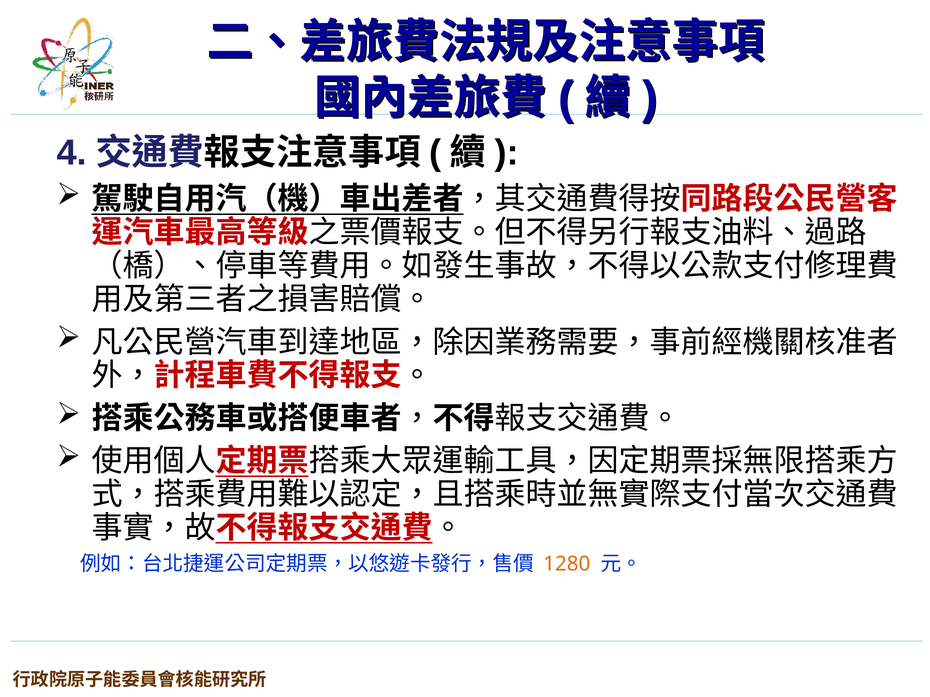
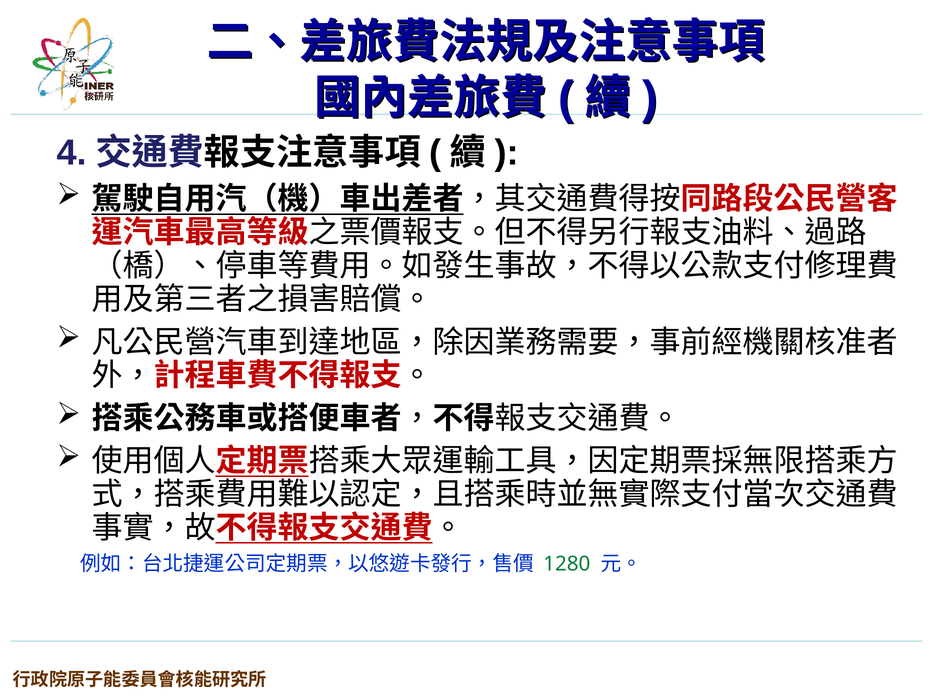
1280 colour: orange -> green (567, 564)
